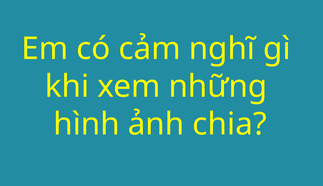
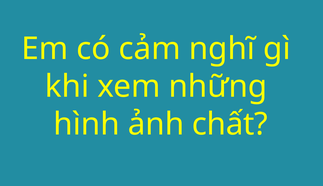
chia: chia -> chất (230, 124)
